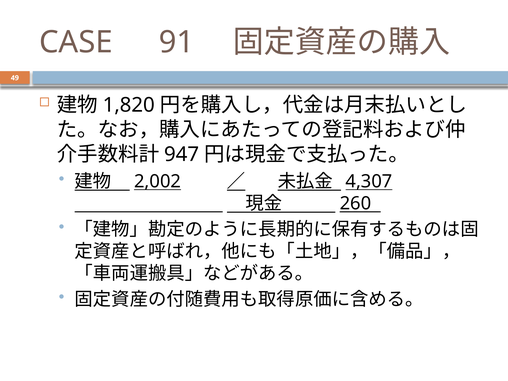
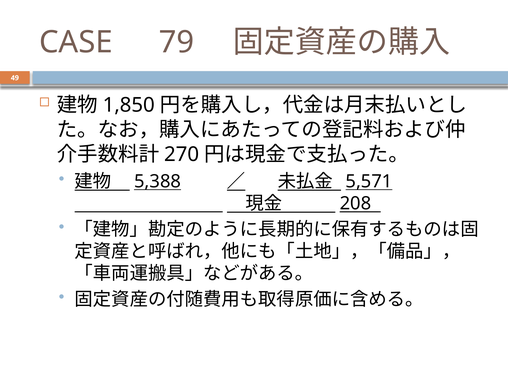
91: 91 -> 79 (177, 42)
1,820: 1,820 -> 1,850 (129, 105)
947: 947 -> 270 (182, 154)
2,002: 2,002 -> 5,388 (158, 181)
4,307: 4,307 -> 5,571 (369, 181)
260: 260 -> 208 (355, 203)
